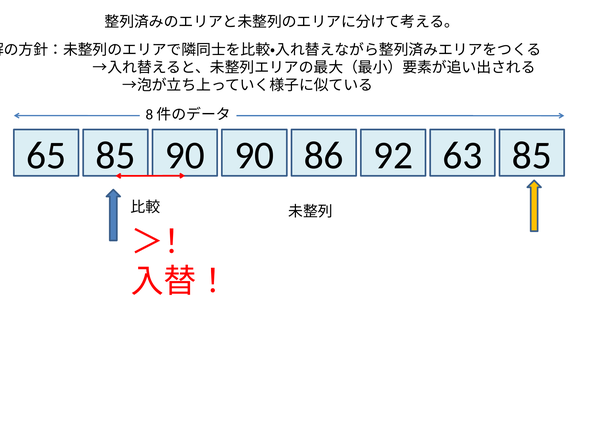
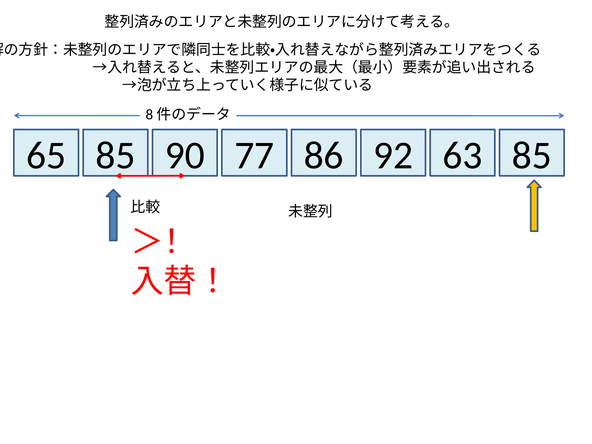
85 90: 90 -> 77 (254, 155)
